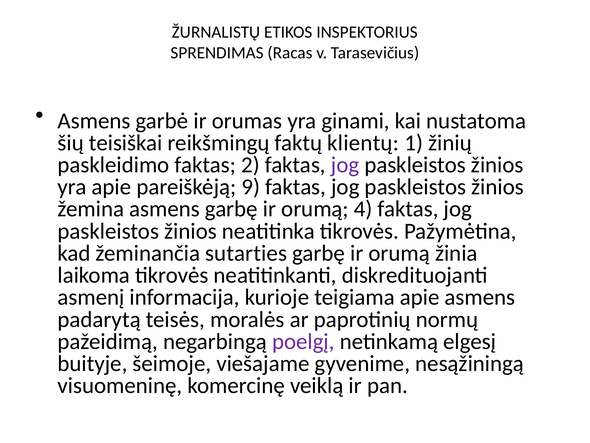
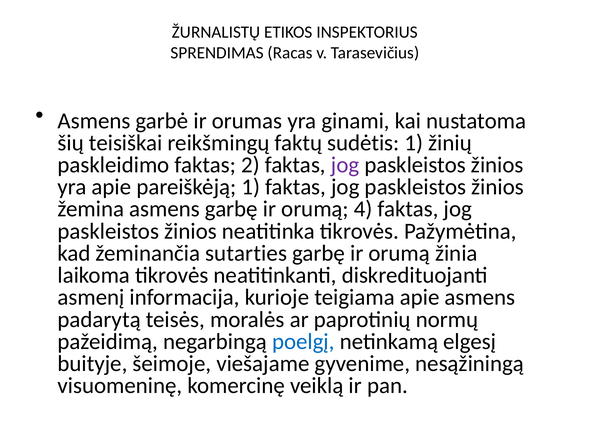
klientų: klientų -> sudėtis (363, 143)
pareiškėją 9: 9 -> 1 (251, 187)
poelgį colour: purple -> blue (303, 341)
